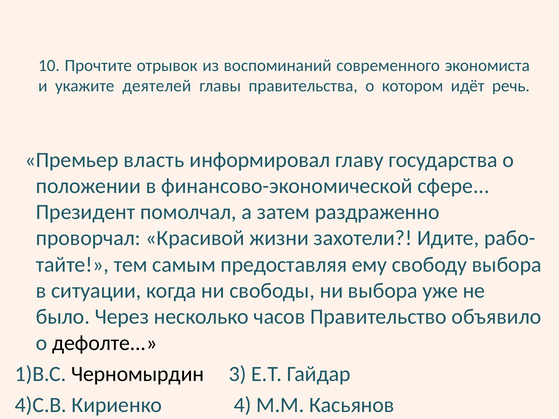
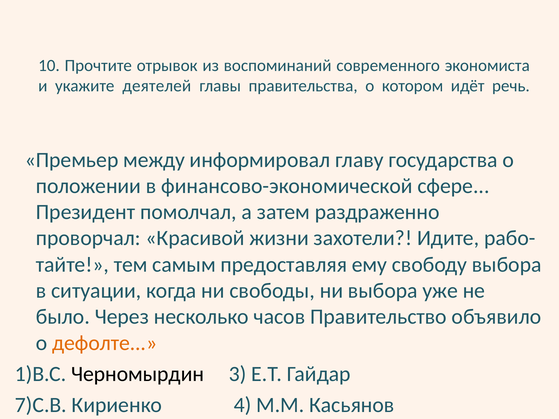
власть: власть -> между (154, 160)
дефолте colour: black -> orange (105, 343)
4)С.В: 4)С.В -> 7)С.В (41, 405)
